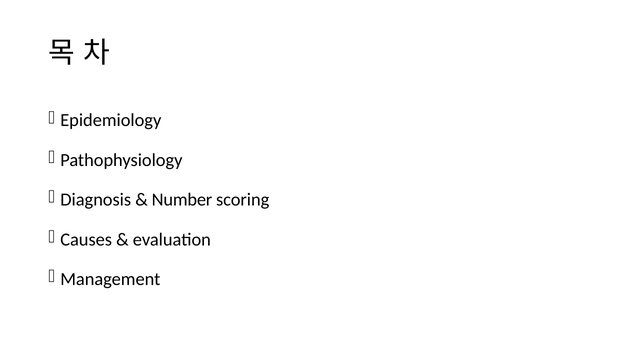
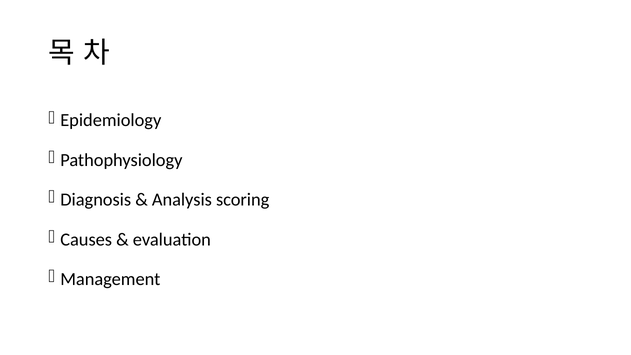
Number: Number -> Analysis (182, 200)
